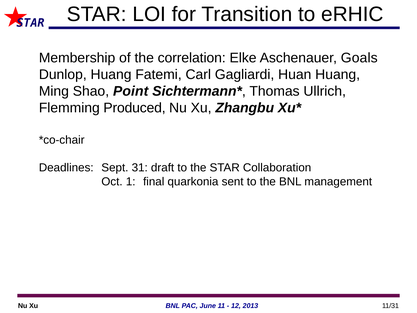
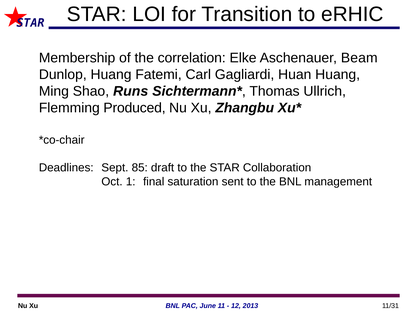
Goals: Goals -> Beam (359, 58)
Point: Point -> Runs (131, 91)
31: 31 -> 85 (140, 168)
quarkonia: quarkonia -> saturation (193, 181)
